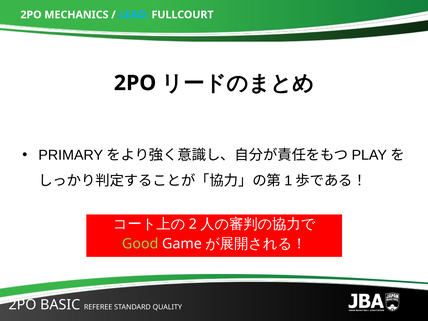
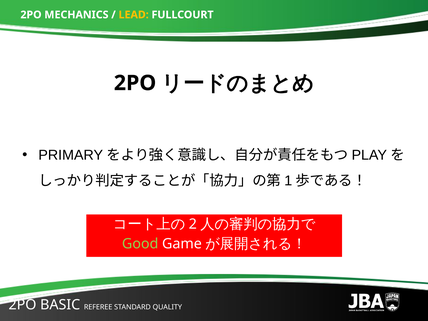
LEAD colour: light blue -> yellow (134, 15)
